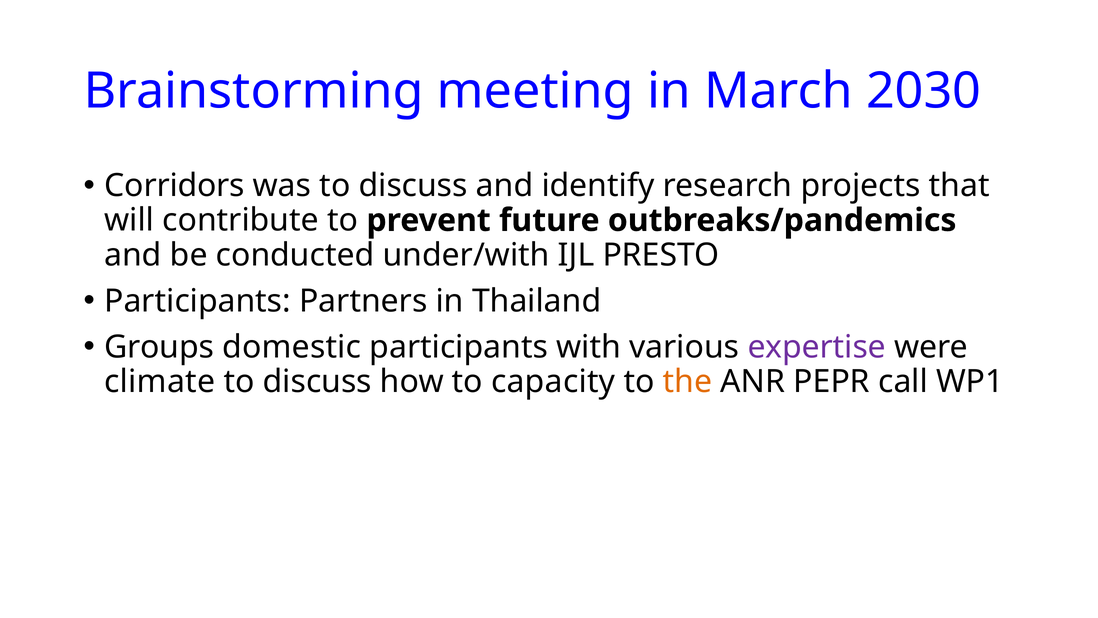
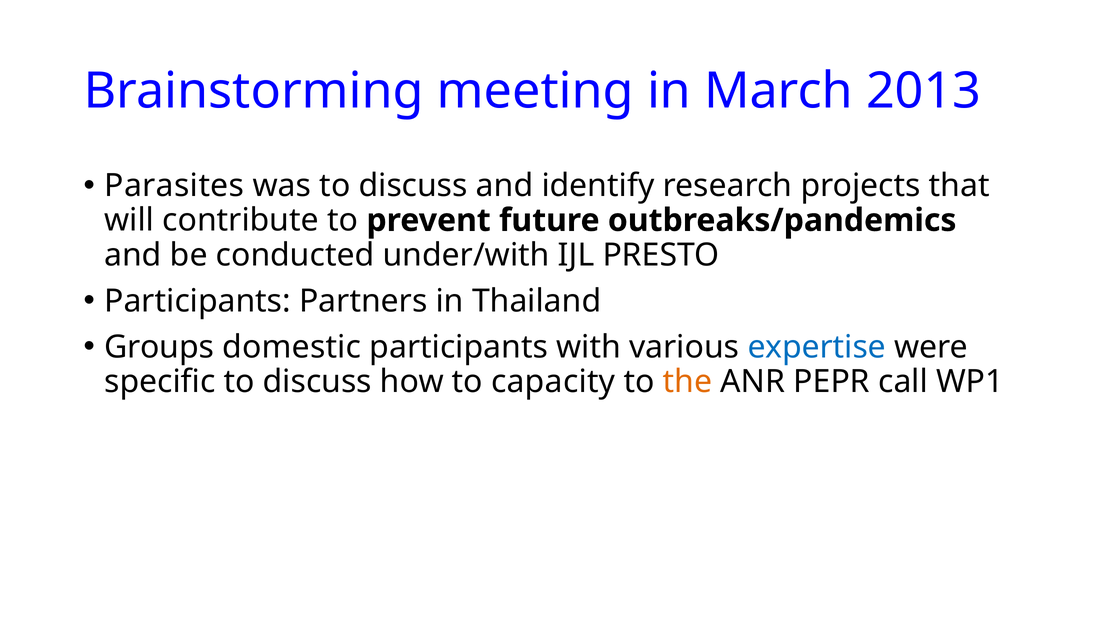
2030: 2030 -> 2013 (924, 91)
Corridors: Corridors -> Parasites (174, 186)
expertise colour: purple -> blue (817, 347)
climate: climate -> specific (160, 381)
